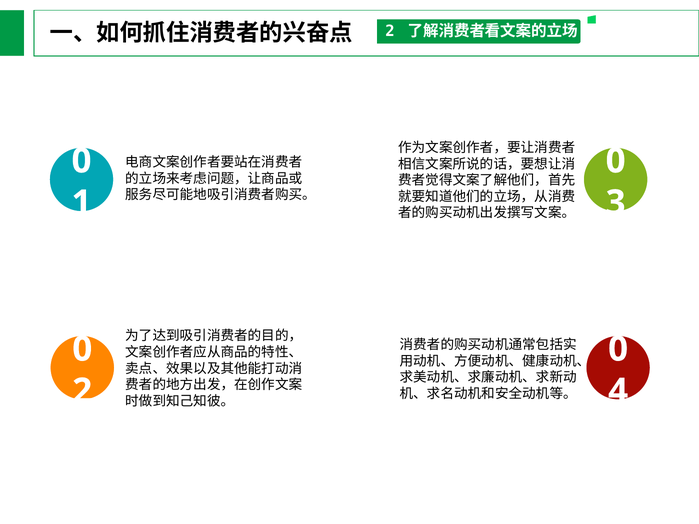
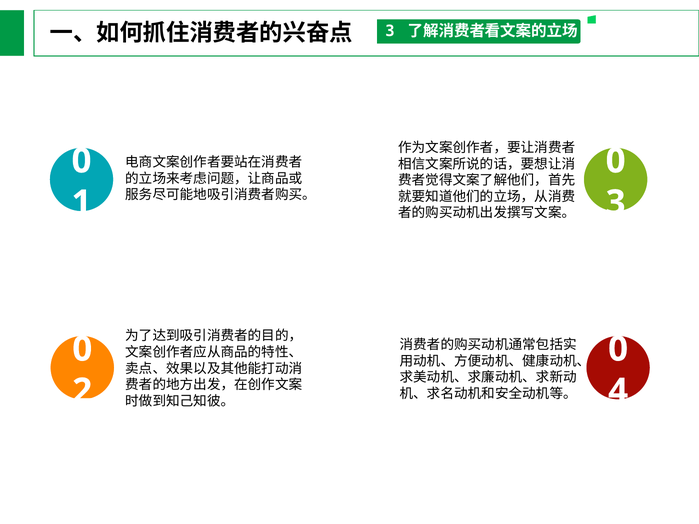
2: 2 -> 3 (390, 31)
